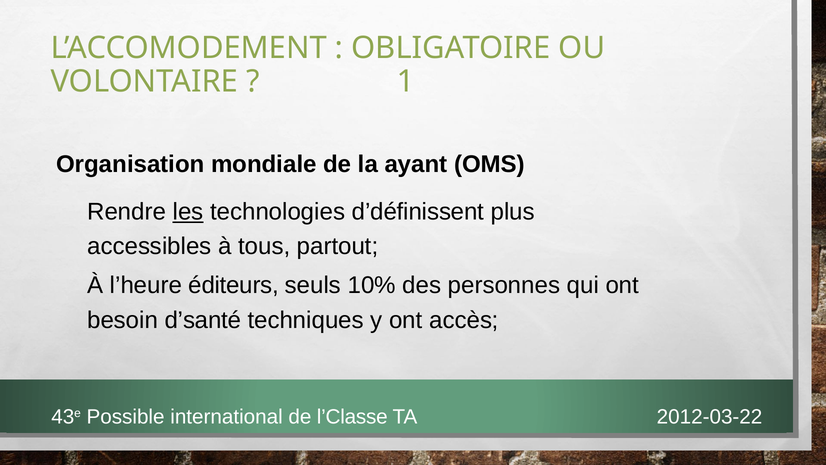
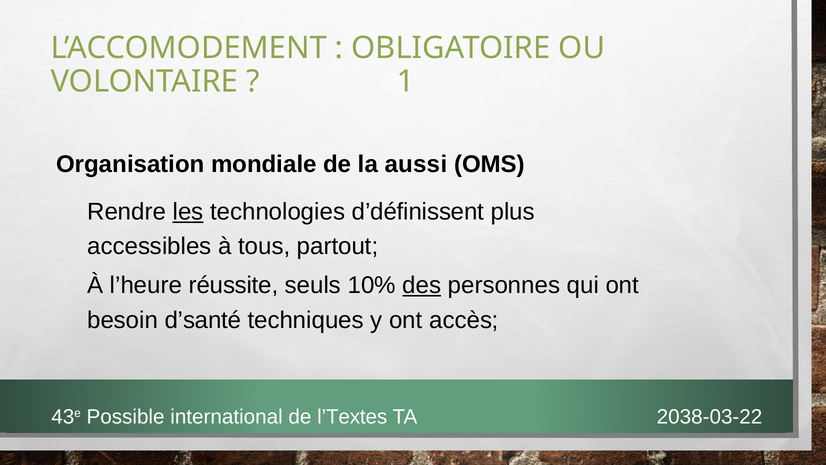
ayant: ayant -> aussi (416, 164)
éditeurs: éditeurs -> réussite (234, 285)
des underline: none -> present (422, 285)
l’Classe: l’Classe -> l’Textes (352, 416)
2012-03-22: 2012-03-22 -> 2038-03-22 (710, 416)
